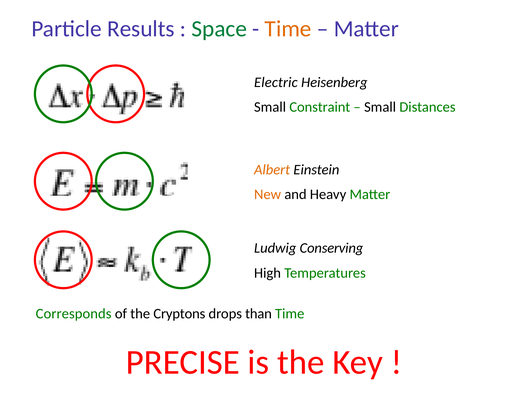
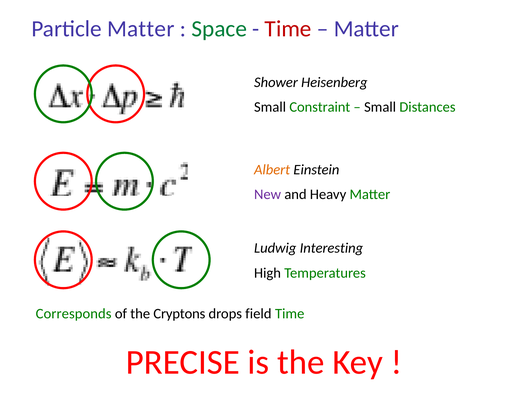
Particle Results: Results -> Matter (141, 29)
Time colour: orange -> red (288, 29)
Electric: Electric -> Shower (276, 82)
New colour: orange -> purple (268, 194)
Conserving: Conserving -> Interesting (331, 248)
than: than -> field (258, 314)
